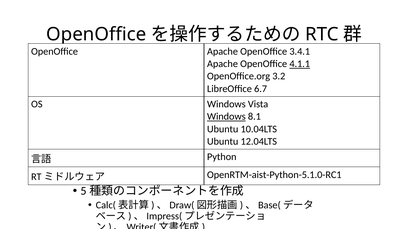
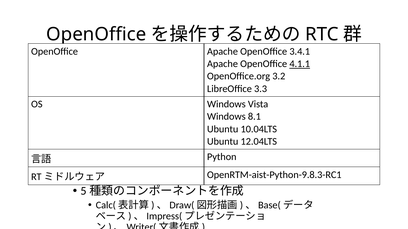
6.7: 6.7 -> 3.3 (261, 89)
Windows underline: present -> none (226, 117)
OpenRTM-aist-Python-5.1.0-RC1: OpenRTM-aist-Python-5.1.0-RC1 -> OpenRTM-aist-Python-9.8.3-RC1 (274, 175)
